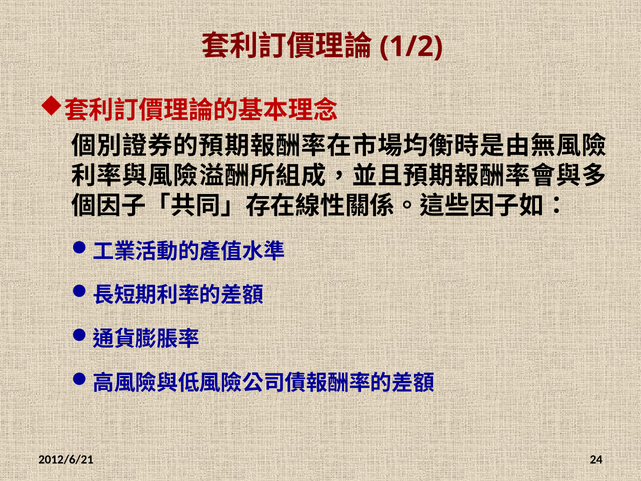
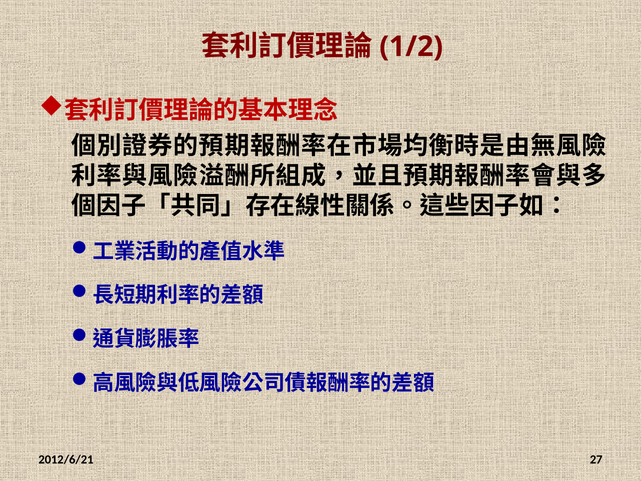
24: 24 -> 27 (596, 459)
